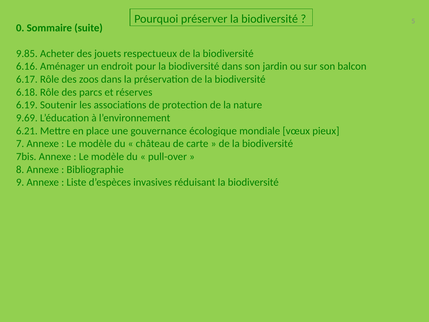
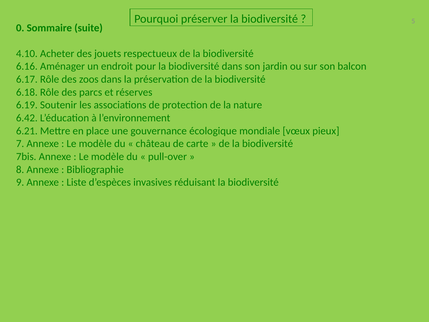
9.85: 9.85 -> 4.10 (27, 54)
9.69: 9.69 -> 6.42 (27, 118)
